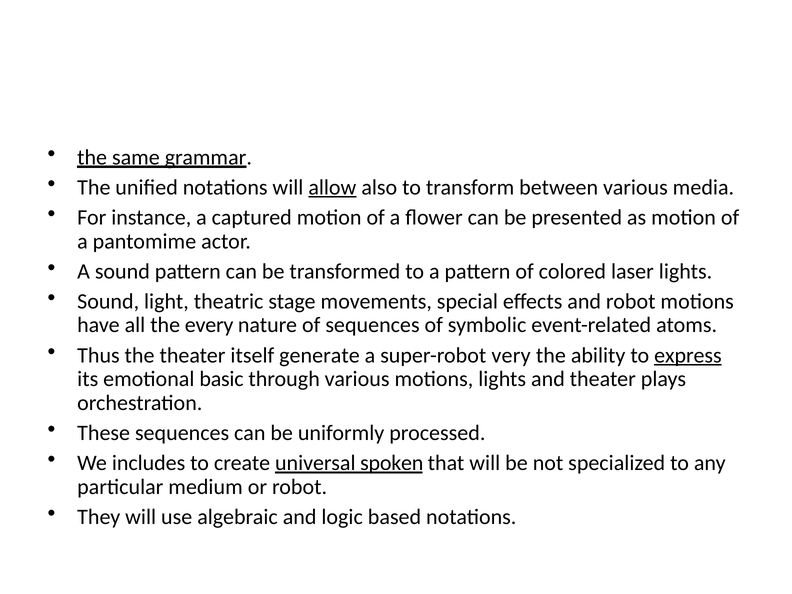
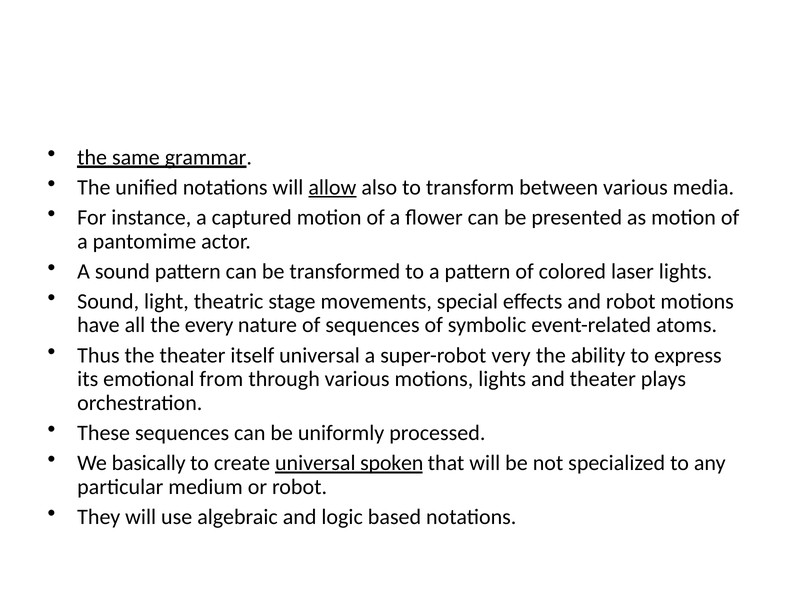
itself generate: generate -> universal (320, 355)
express underline: present -> none (688, 355)
basic: basic -> from (221, 379)
includes: includes -> basically (149, 463)
